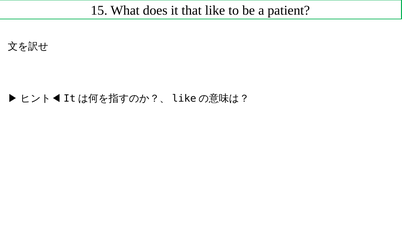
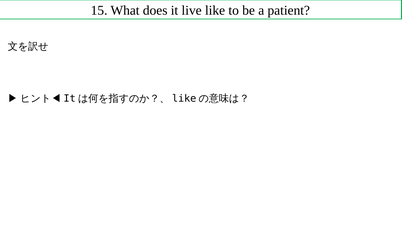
that: that -> live (192, 10)
